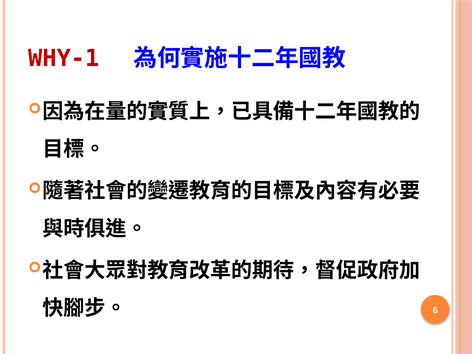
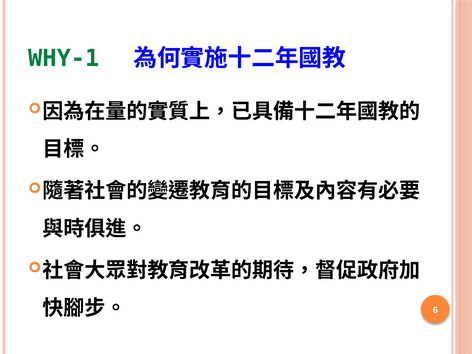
WHY-1 colour: red -> green (64, 58)
